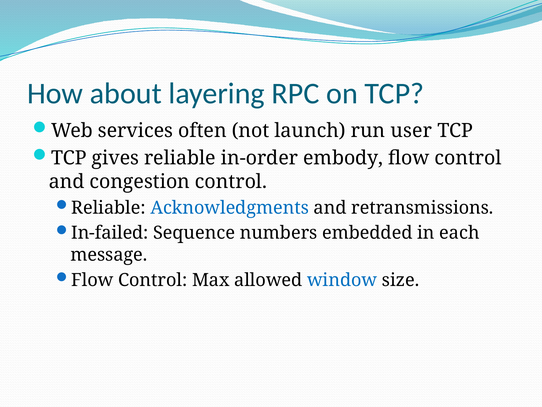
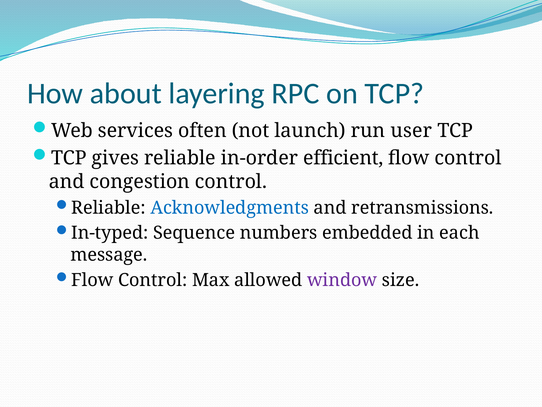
embody: embody -> efficient (343, 158)
In-failed: In-failed -> In-typed (110, 233)
window colour: blue -> purple (342, 280)
